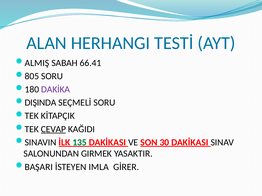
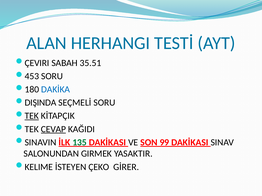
ALMIŞ: ALMIŞ -> ÇEVIRI (37, 63)
66.41: 66.41 -> 35.51 (91, 63)
805: 805 -> 453 (32, 76)
DAKİKA colour: purple -> blue (56, 90)
TEK underline: none -> present (32, 116)
30: 30 -> 99 (164, 143)
BAŞARI: BAŞARI -> KELIME (39, 167)
IMLA: IMLA -> ÇEKO (99, 167)
